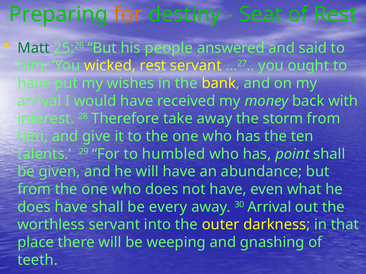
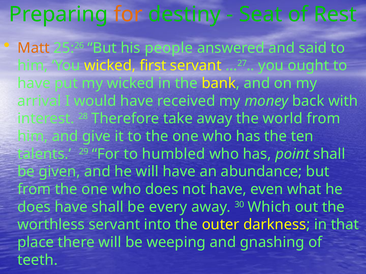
Matt colour: green -> orange (34, 48)
wicked rest: rest -> first (153, 66)
my wishes: wishes -> wicked (131, 83)
storm: storm -> world (283, 119)
30 Arrival: Arrival -> Which (269, 207)
